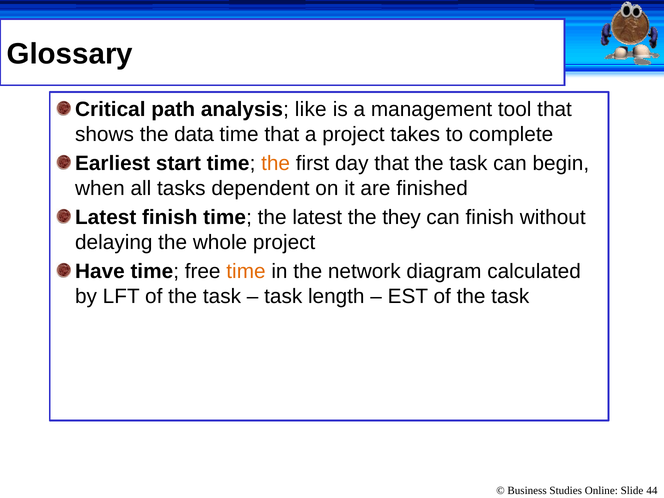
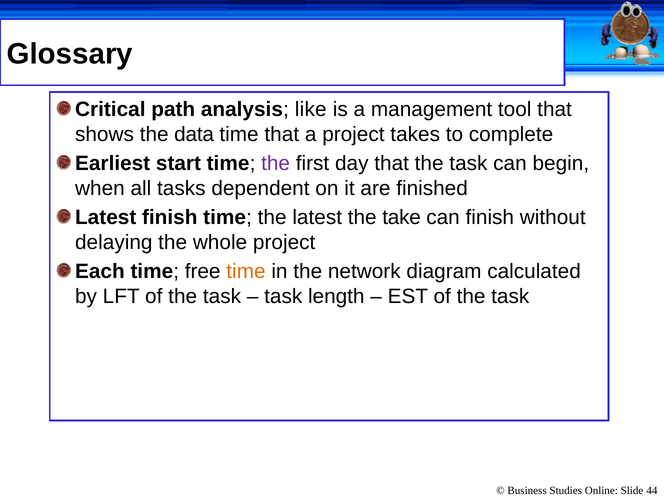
the colour: orange -> purple (276, 163)
they: they -> take (402, 217)
Have: Have -> Each (100, 271)
